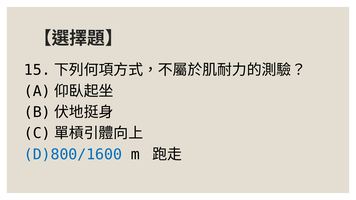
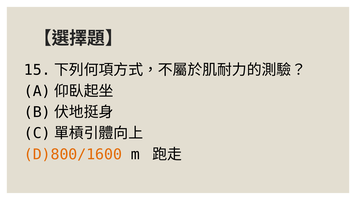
D)800/1600 colour: blue -> orange (73, 155)
